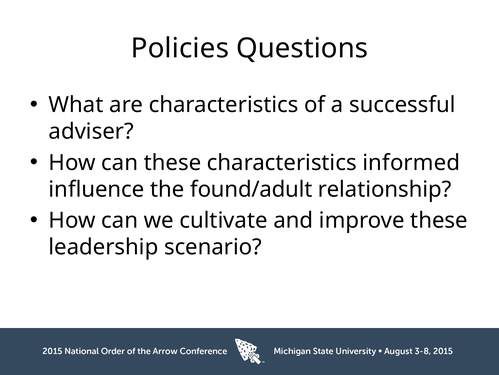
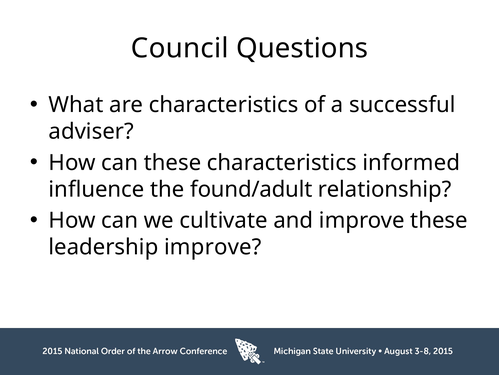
Policies: Policies -> Council (180, 48)
leadership scenario: scenario -> improve (213, 247)
